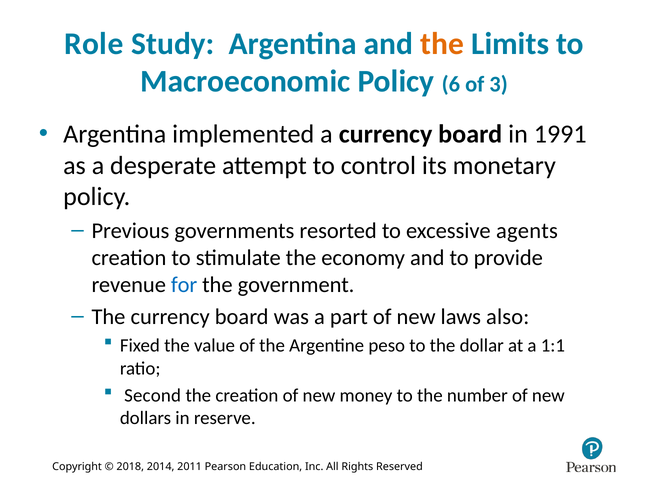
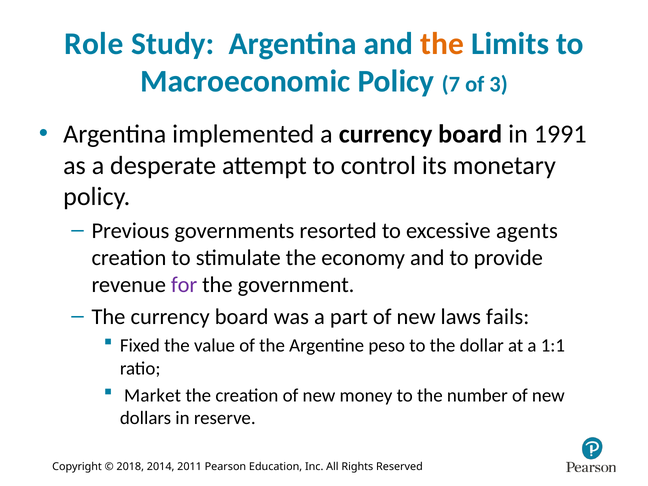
6: 6 -> 7 (451, 85)
for colour: blue -> purple (184, 285)
also: also -> fails (508, 317)
Second: Second -> Market (153, 395)
